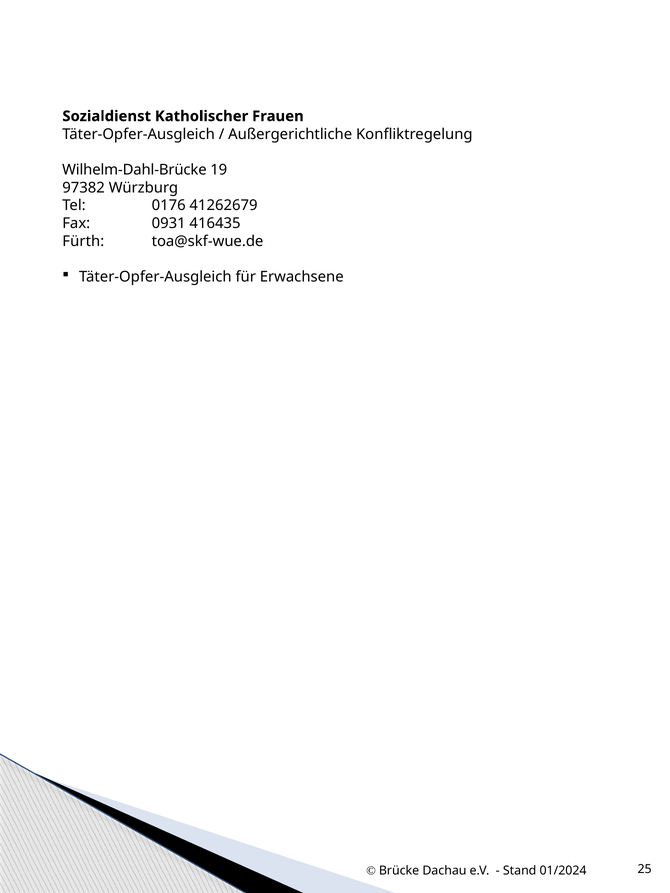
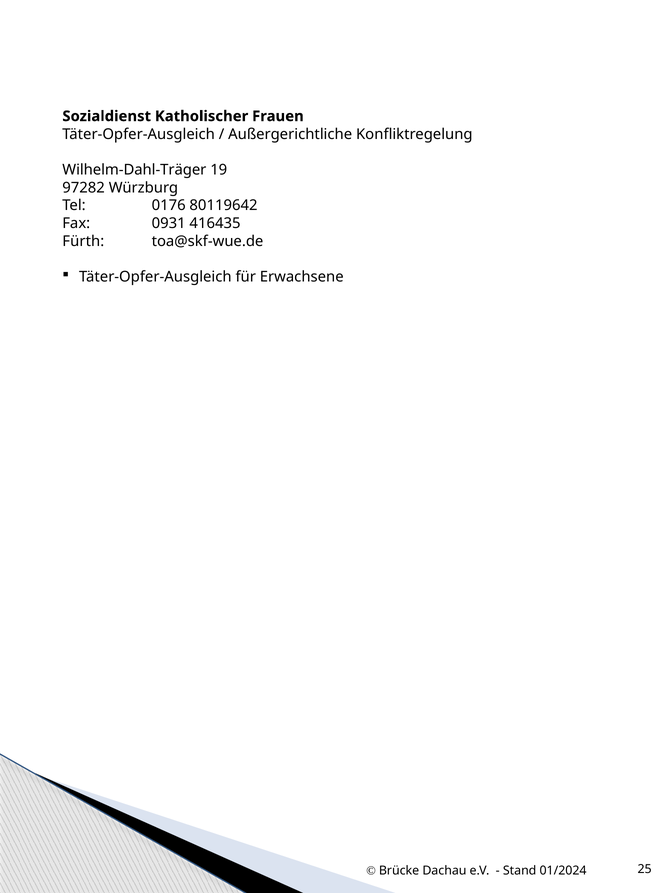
Wilhelm-Dahl-Brücke: Wilhelm-Dahl-Brücke -> Wilhelm-Dahl-Träger (134, 170)
97382: 97382 -> 97282 (84, 188)
41262679: 41262679 -> 80119642 (224, 206)
